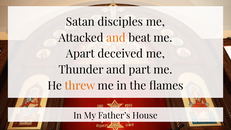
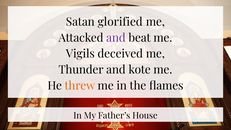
disciples: disciples -> glorified (120, 22)
and colour: orange -> purple (116, 38)
Apart: Apart -> Vigils (80, 54)
part: part -> kote (140, 70)
